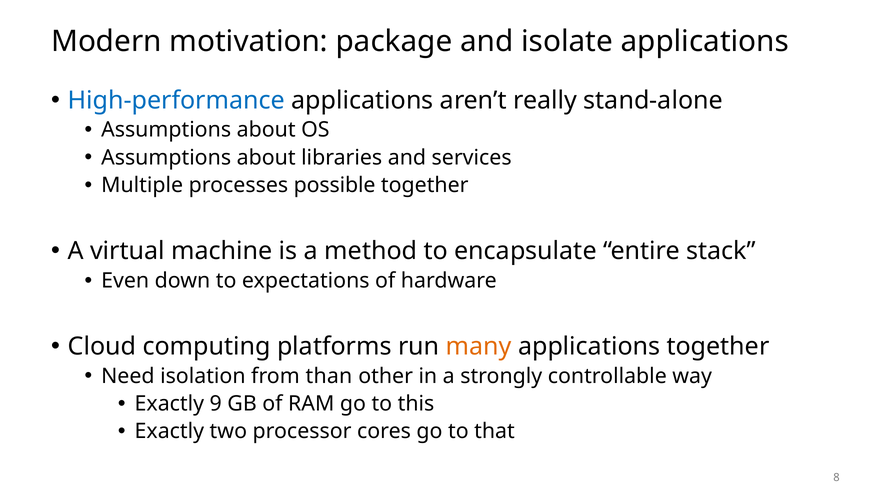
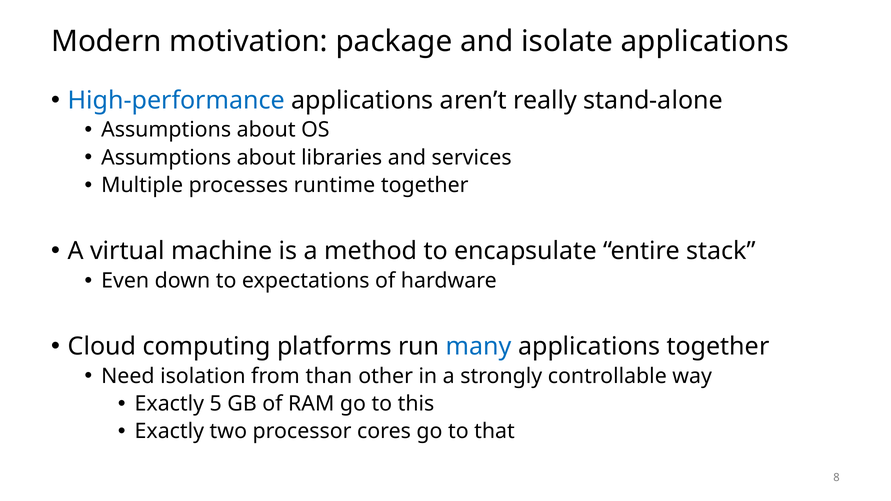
possible: possible -> runtime (334, 185)
many colour: orange -> blue (479, 346)
9: 9 -> 5 (216, 404)
